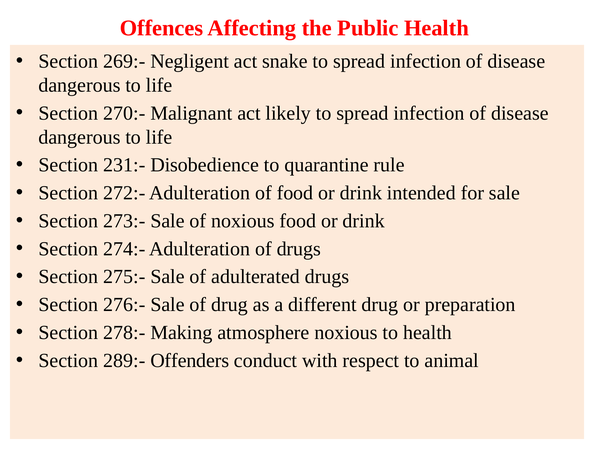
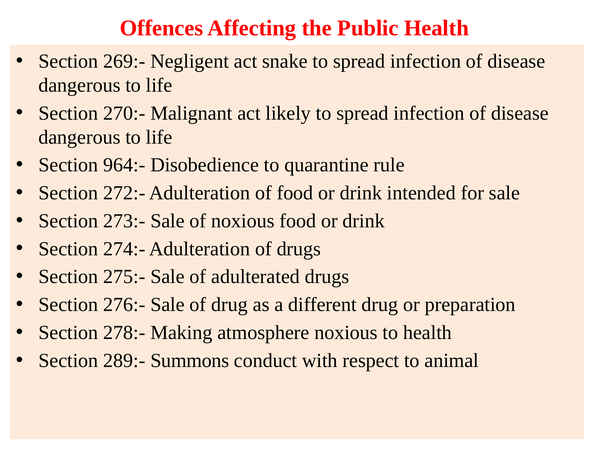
231:-: 231:- -> 964:- (124, 165)
Offenders: Offenders -> Summons (190, 361)
